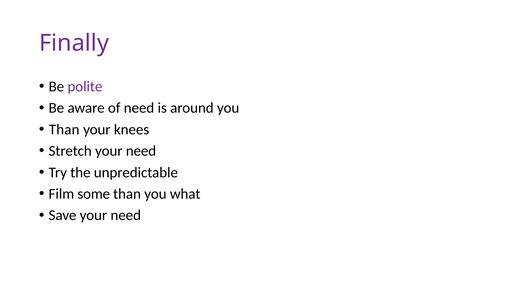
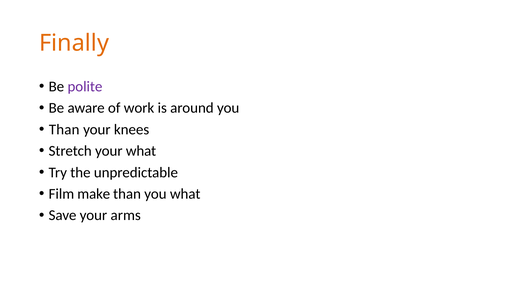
Finally colour: purple -> orange (74, 43)
of need: need -> work (139, 108)
Stretch your need: need -> what (141, 151)
some: some -> make (94, 194)
Save your need: need -> arms (126, 215)
